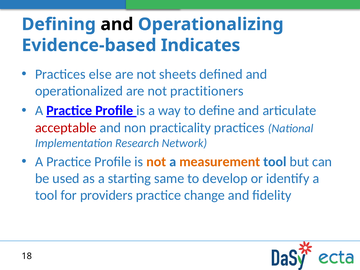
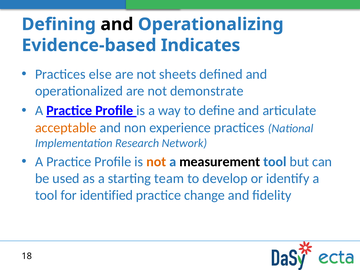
practitioners: practitioners -> demonstrate (207, 91)
acceptable colour: red -> orange (66, 128)
practicality: practicality -> experience (180, 128)
measurement colour: orange -> black (220, 162)
same: same -> team (169, 179)
providers: providers -> identified (106, 195)
